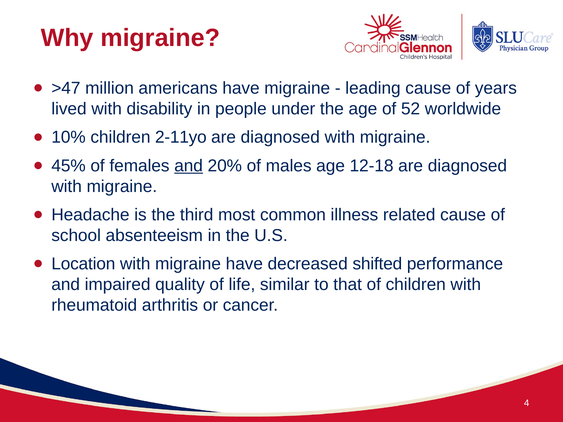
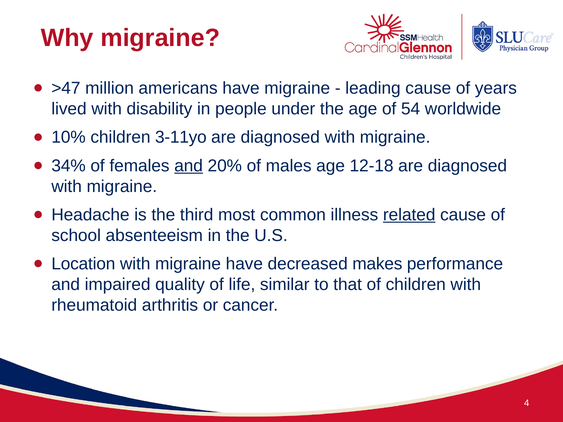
52: 52 -> 54 (411, 109)
2-11yo: 2-11yo -> 3-11yo (181, 137)
45%: 45% -> 34% (69, 166)
related underline: none -> present (409, 215)
shifted: shifted -> makes (377, 264)
